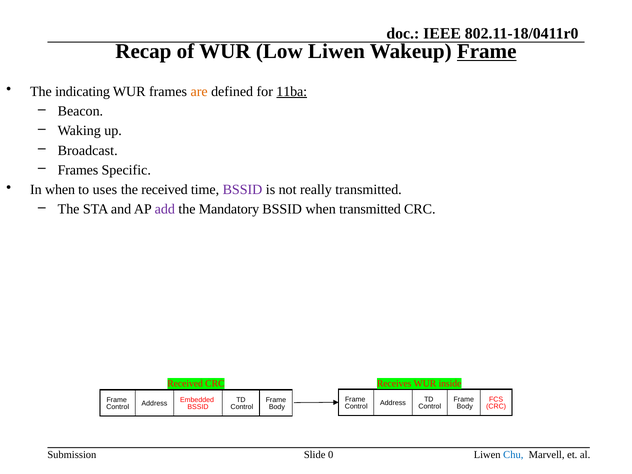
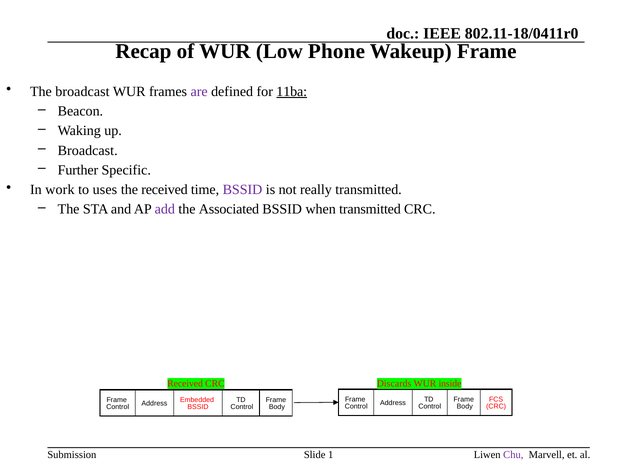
Low Liwen: Liwen -> Phone (336, 51)
Frame underline: present -> none (487, 51)
The indicating: indicating -> broadcast (82, 92)
are colour: orange -> purple (199, 92)
Frames: Frames -> Further (78, 170)
In when: when -> work (60, 190)
Mandatory: Mandatory -> Associated (229, 209)
Receives: Receives -> Discards (394, 383)
0: 0 -> 1 (331, 455)
Chu colour: blue -> purple (513, 455)
